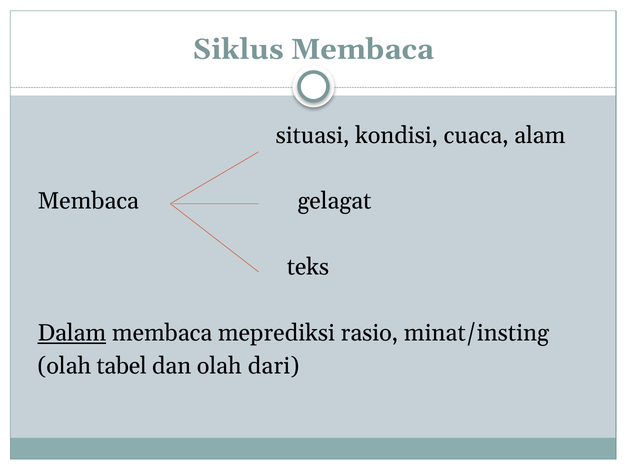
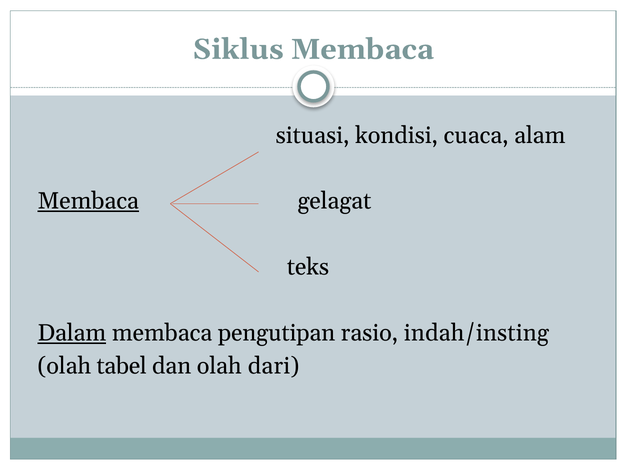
Membaca underline: none -> present (88, 201)
meprediksi: meprediksi -> pengutipan (277, 333)
minat/insting: minat/insting -> indah/insting (476, 333)
